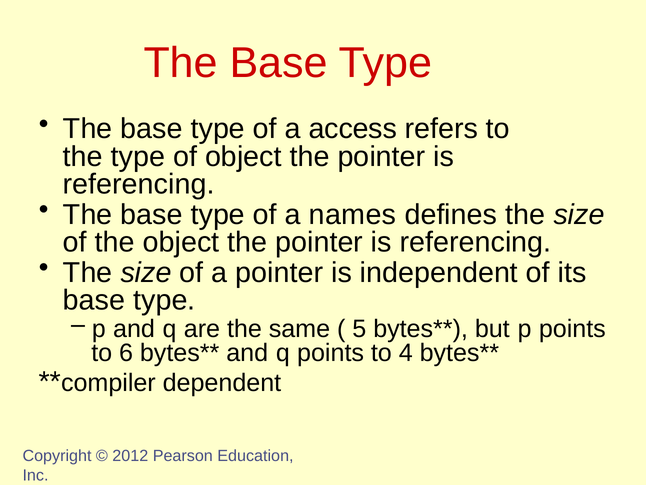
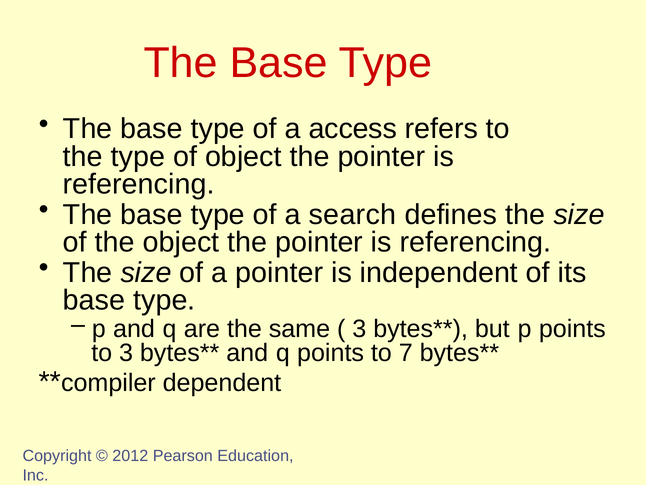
names: names -> search (353, 214)
5: 5 -> 3 (359, 329)
to 6: 6 -> 3 (126, 353)
4: 4 -> 7 (406, 353)
